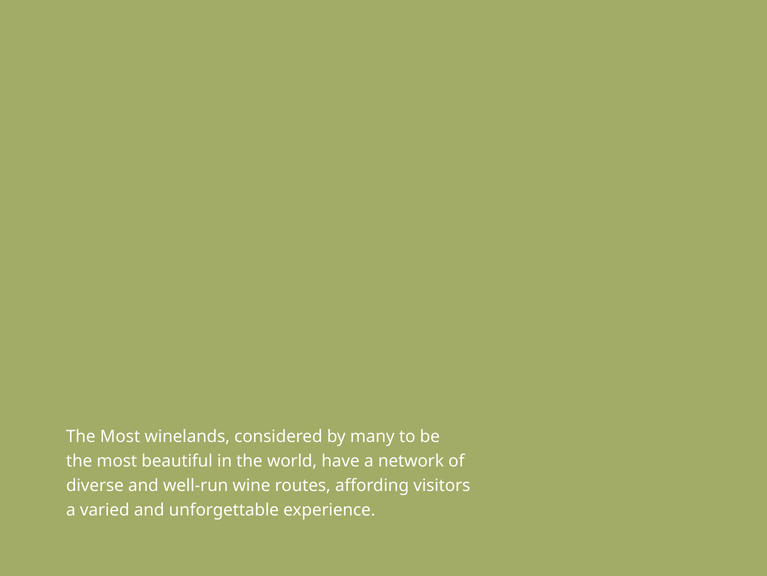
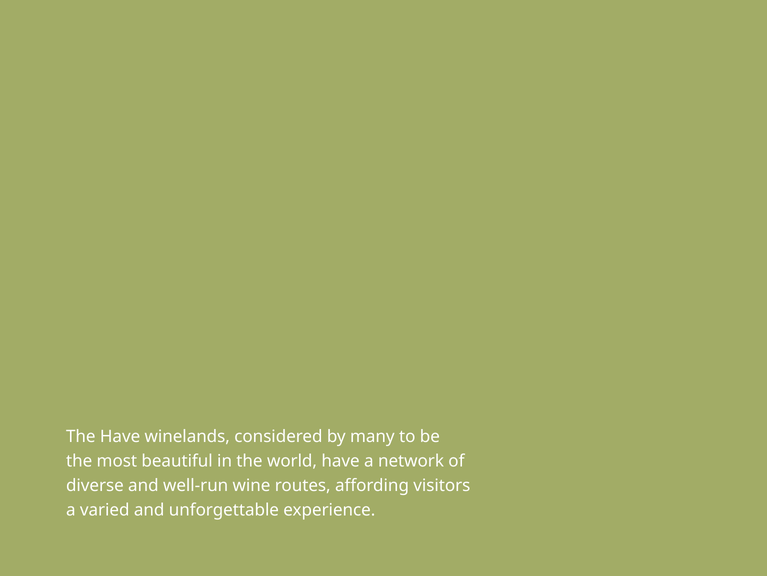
Most: Most -> Have (120, 436)
